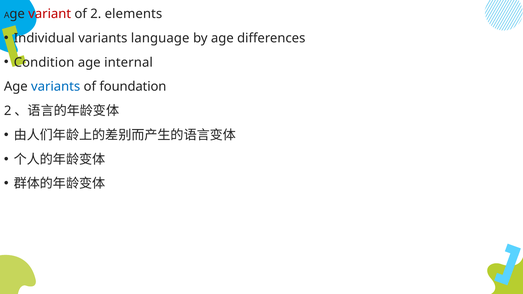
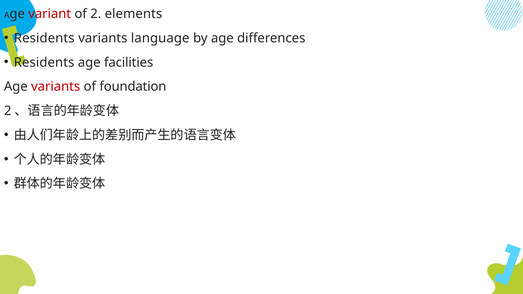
Individual: Individual -> Residents (44, 38)
Condition: Condition -> Residents (44, 62)
internal: internal -> facilities (129, 62)
variants colour: blue -> red (56, 87)
